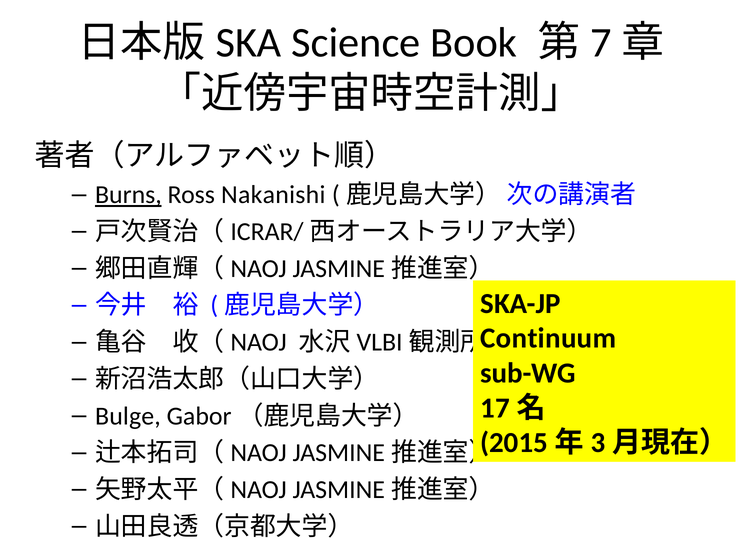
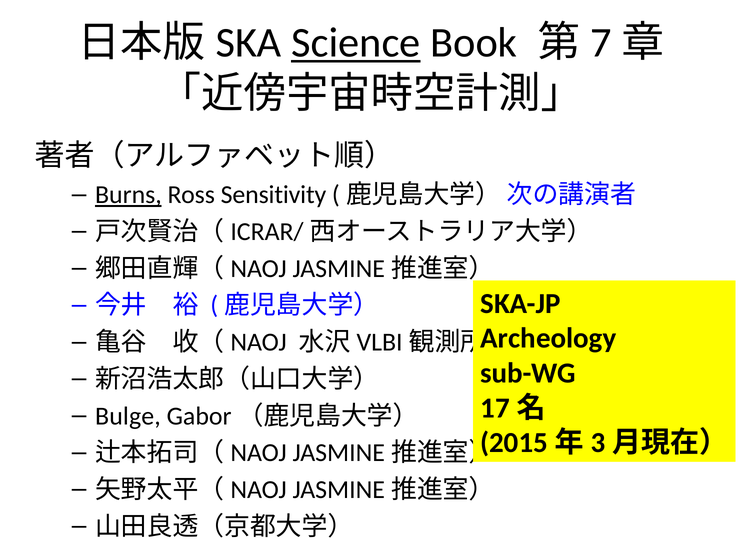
Science underline: none -> present (356, 43)
Nakanishi: Nakanishi -> Sensitivity (273, 195)
Continuum: Continuum -> Archeology (548, 338)
